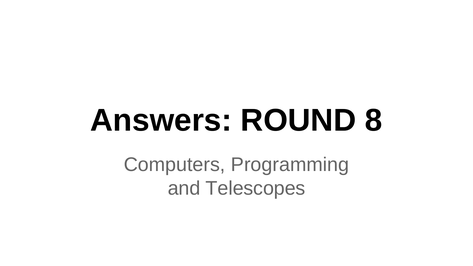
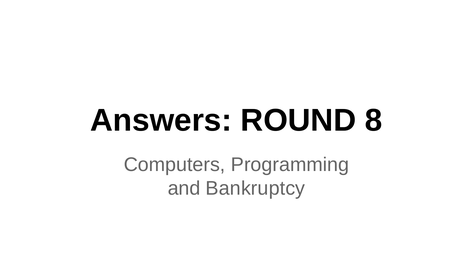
Telescopes: Telescopes -> Bankruptcy (255, 188)
